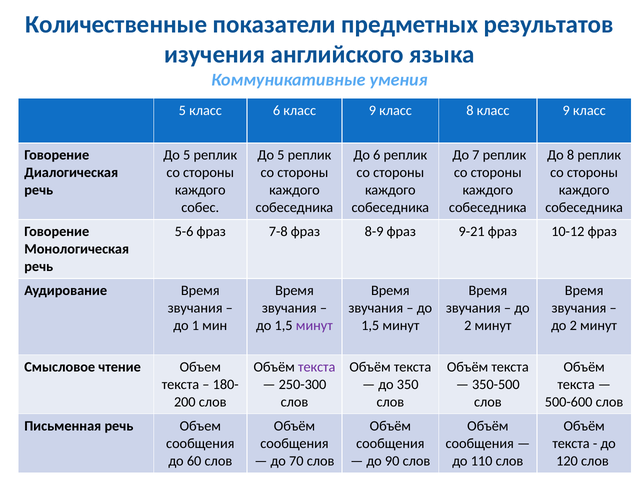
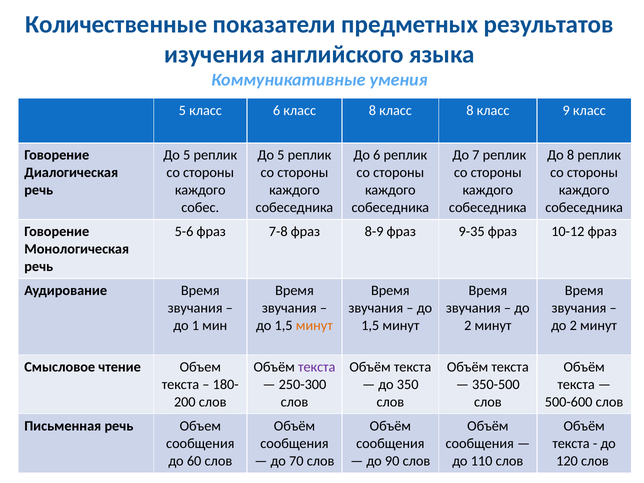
6 класс 9: 9 -> 8 (372, 110)
9-21: 9-21 -> 9-35 (472, 232)
минут colour: purple -> orange (314, 326)
